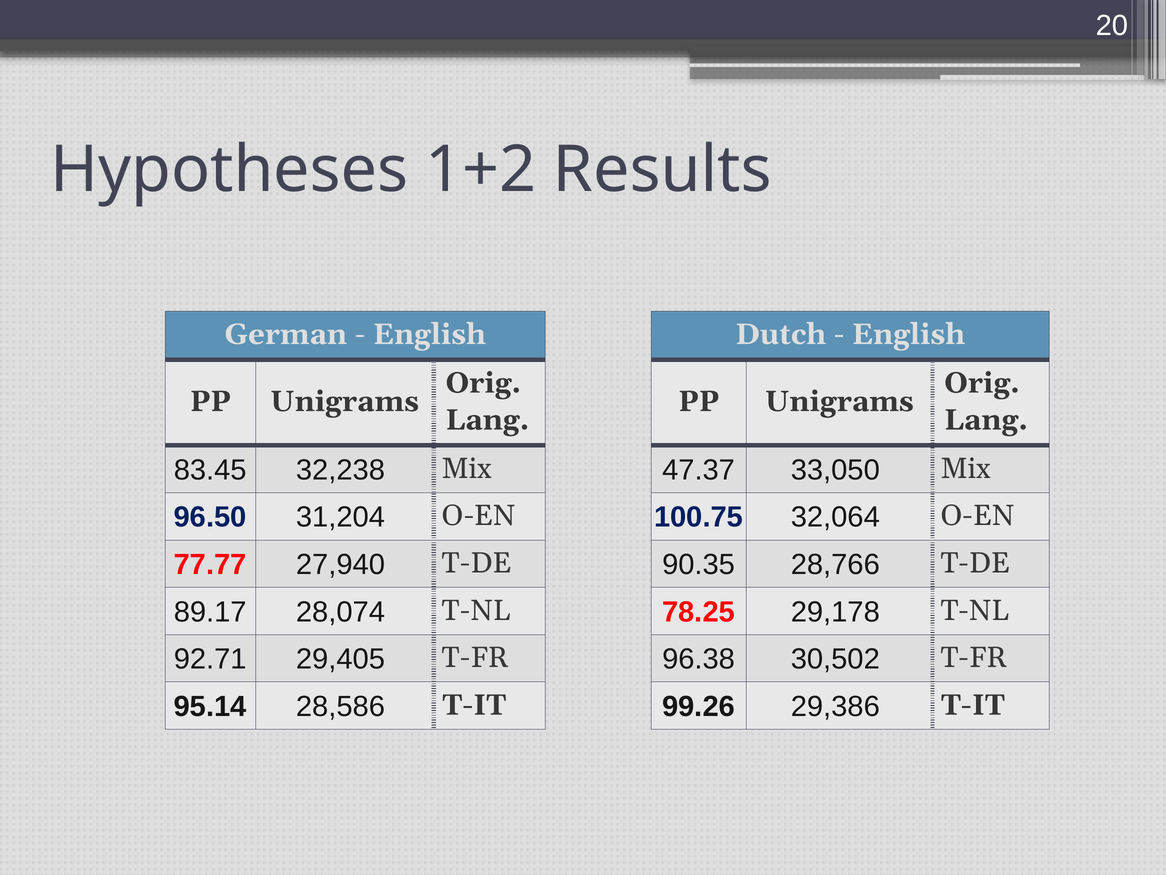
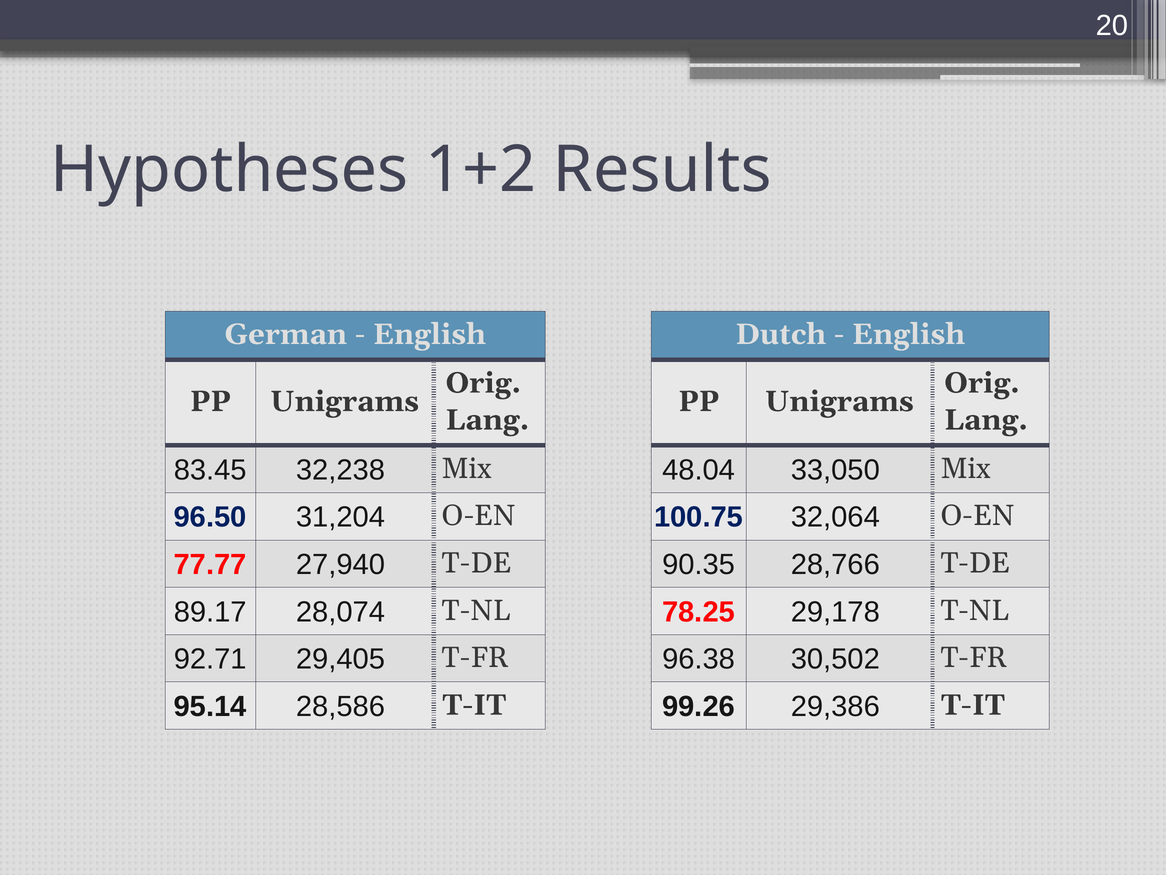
47.37: 47.37 -> 48.04 (699, 470)
